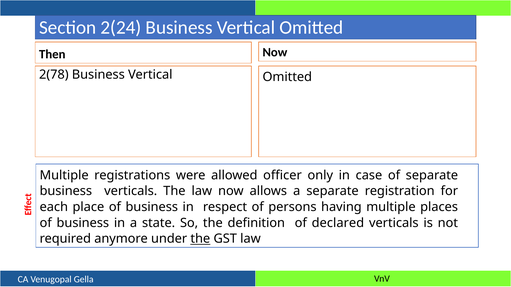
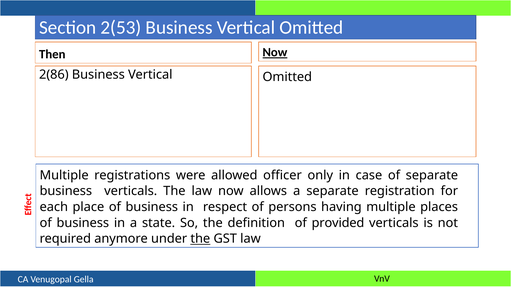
2(24: 2(24 -> 2(53 (121, 27)
Now underline: none -> present (275, 52)
2(78: 2(78 -> 2(86 (54, 75)
declared: declared -> provided (338, 223)
